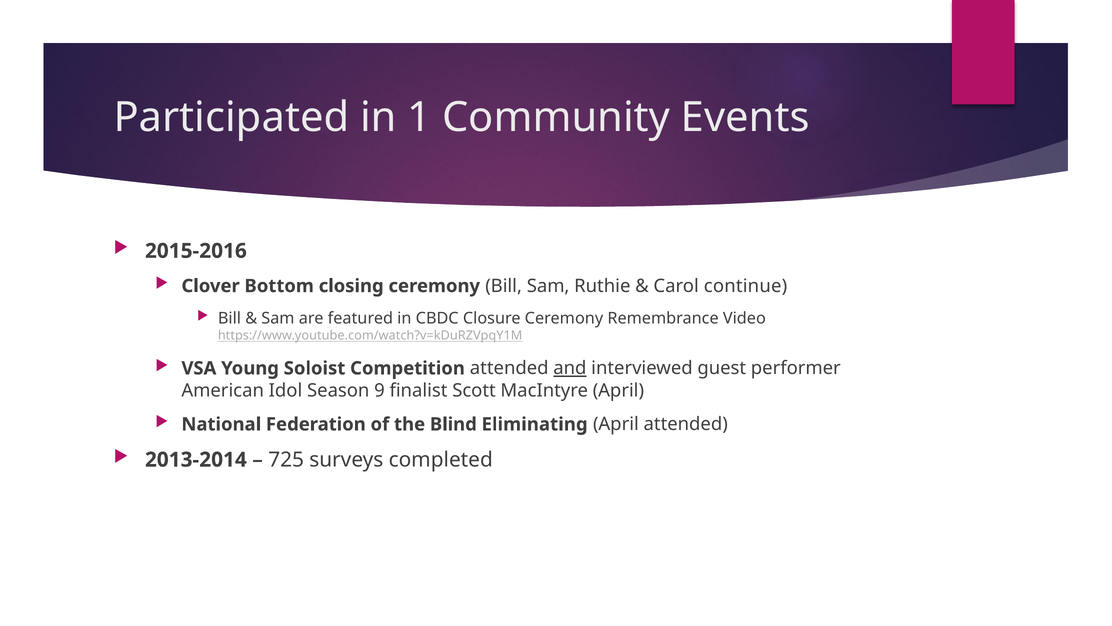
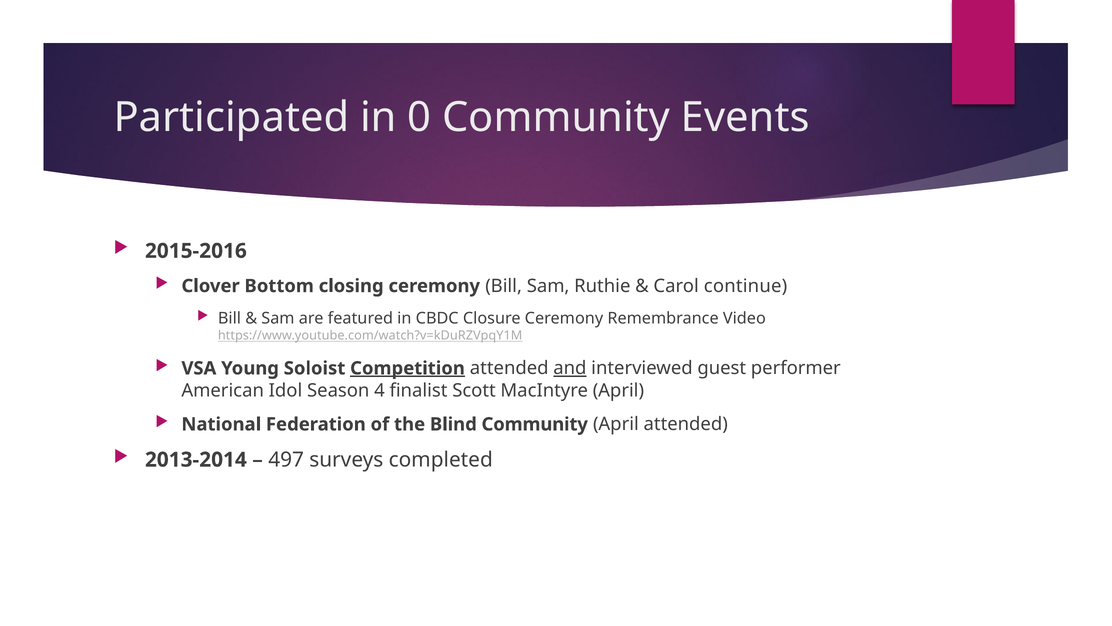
1: 1 -> 0 (419, 117)
Competition underline: none -> present (407, 368)
9: 9 -> 4 (379, 390)
Blind Eliminating: Eliminating -> Community (535, 424)
725: 725 -> 497 (286, 459)
